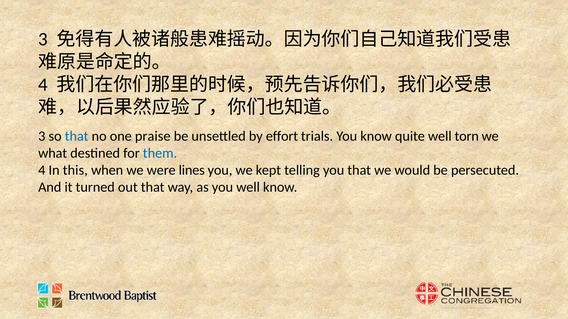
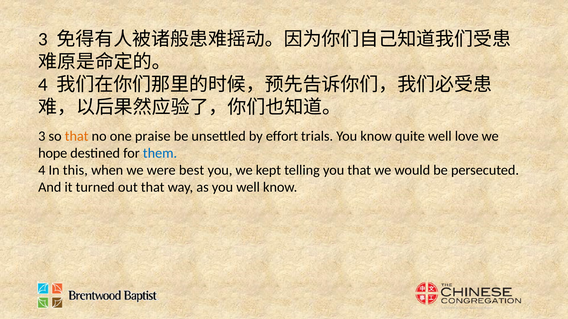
that colour: blue -> orange (77, 136)
torn: torn -> love (467, 136)
what: what -> hope (53, 153)
lines: lines -> best (192, 170)
